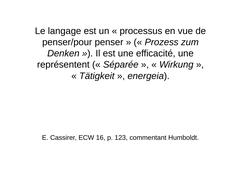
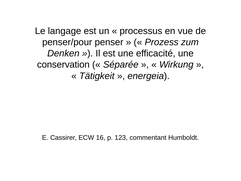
représentent: représentent -> conservation (63, 65)
